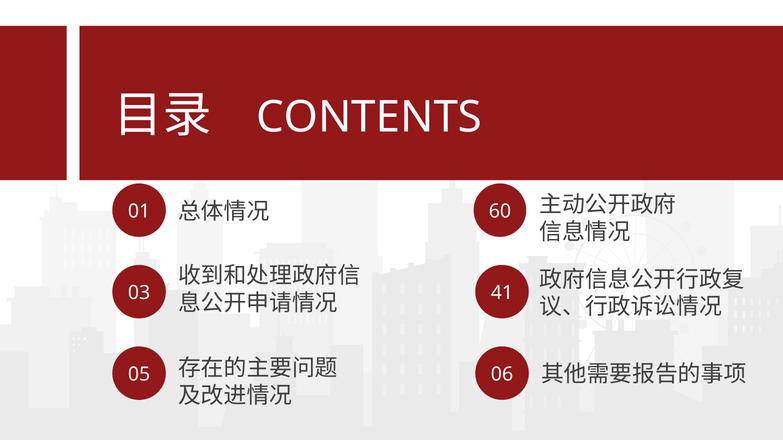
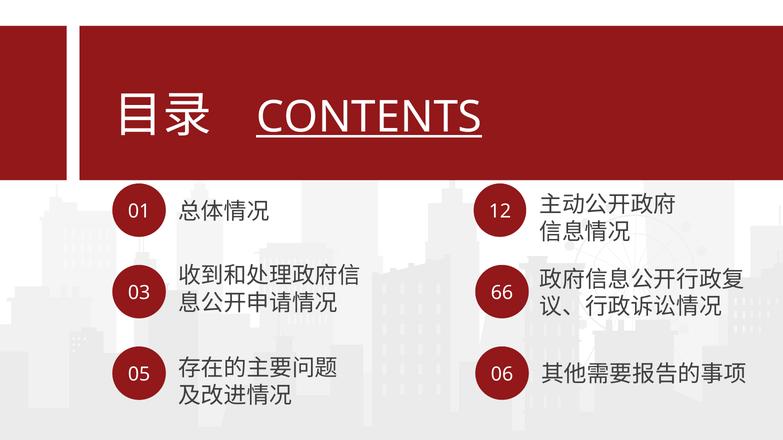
CONTENTS underline: none -> present (369, 117)
60: 60 -> 12 (500, 212)
41: 41 -> 66 (502, 293)
